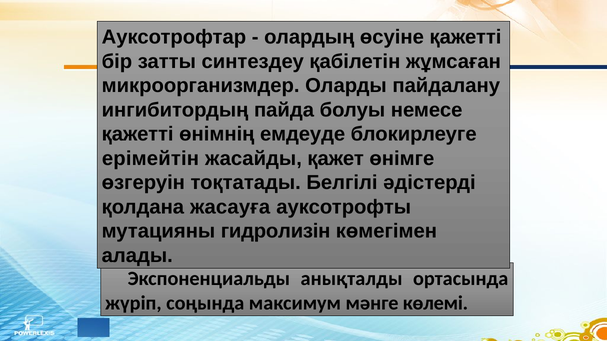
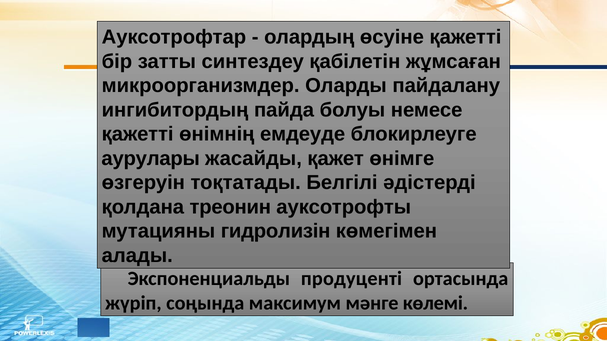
ерімейтін: ерімейтін -> аурулары (151, 159)
жасауға: жасауға -> треонин (230, 207)
анықталды: анықталды -> продуценті (352, 279)
